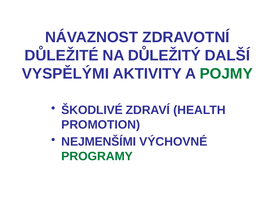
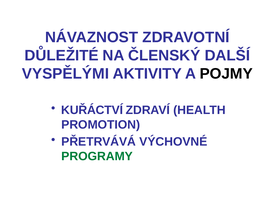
DŮLEŽITÝ: DŮLEŽITÝ -> ČLENSKÝ (164, 55)
POJMY colour: green -> black (226, 74)
ŠKODLIVÉ: ŠKODLIVÉ -> KUŘÁCTVÍ (92, 110)
NEJMENŠÍMI: NEJMENŠÍMI -> PŘETRVÁVÁ (99, 142)
